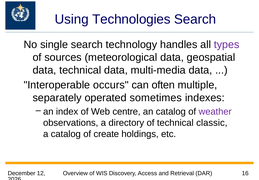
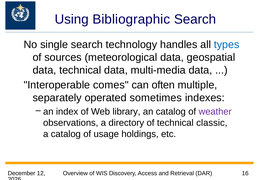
Technologies: Technologies -> Bibliographic (131, 19)
types colour: purple -> blue (227, 44)
occurs: occurs -> comes (111, 85)
centre: centre -> library (126, 111)
create: create -> usage (106, 134)
